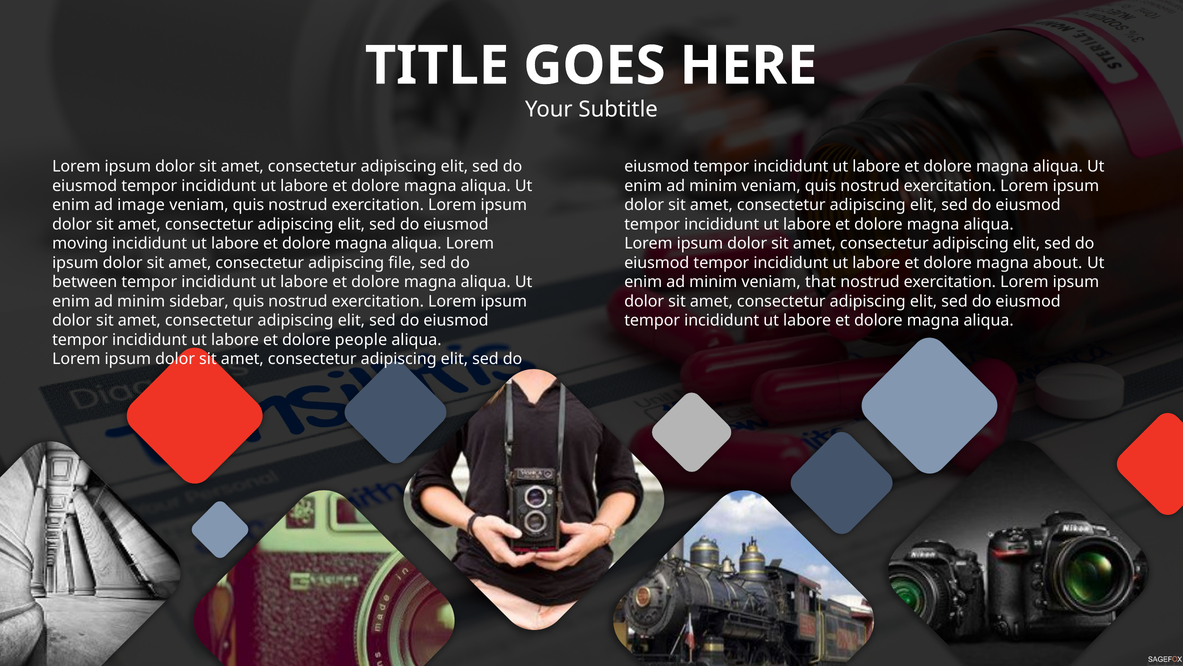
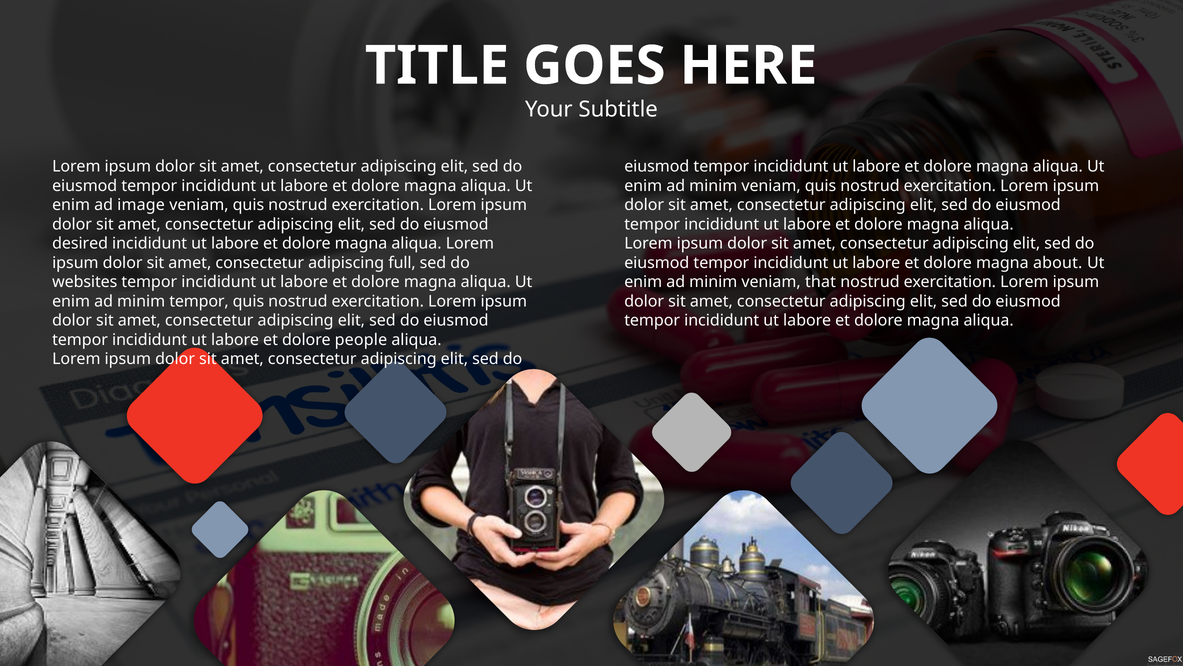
moving: moving -> desired (80, 243)
file: file -> full (402, 263)
between: between -> websites (85, 282)
minim sidebar: sidebar -> tempor (199, 301)
